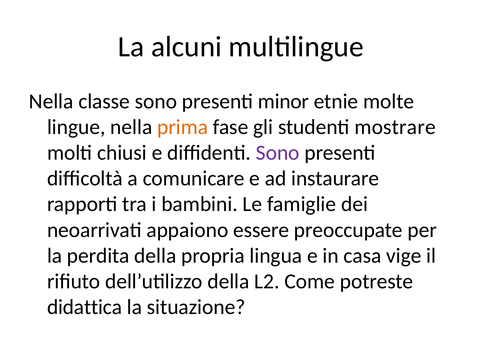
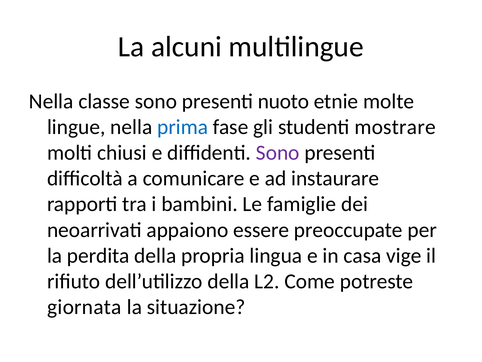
minor: minor -> nuoto (283, 101)
prima colour: orange -> blue (183, 127)
didattica: didattica -> giornata (84, 307)
